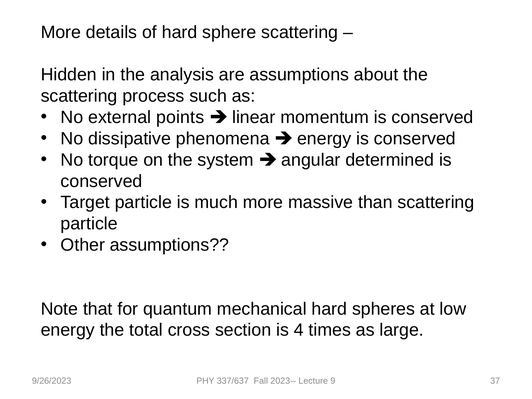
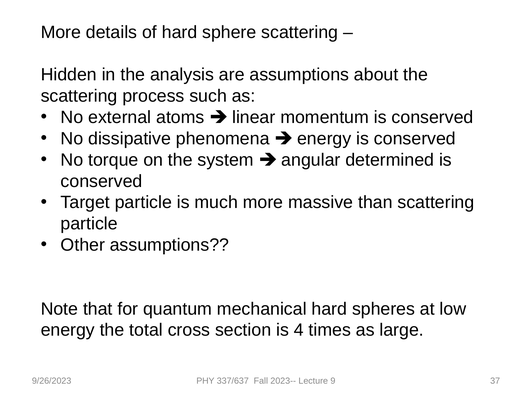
points: points -> atoms (180, 117)
